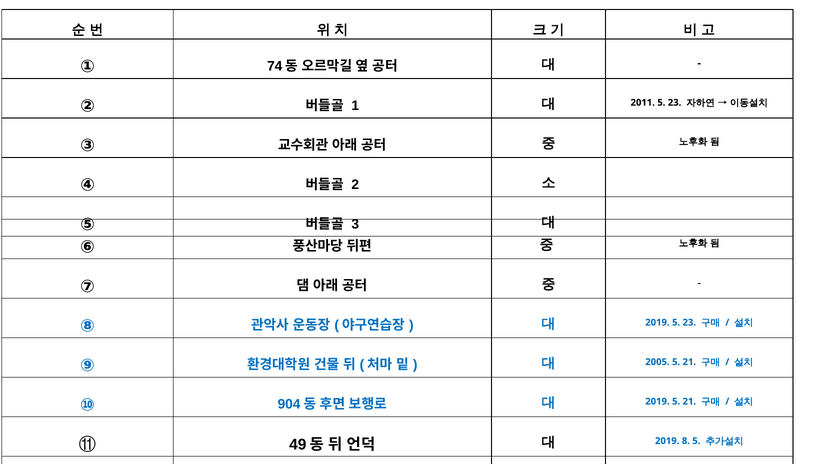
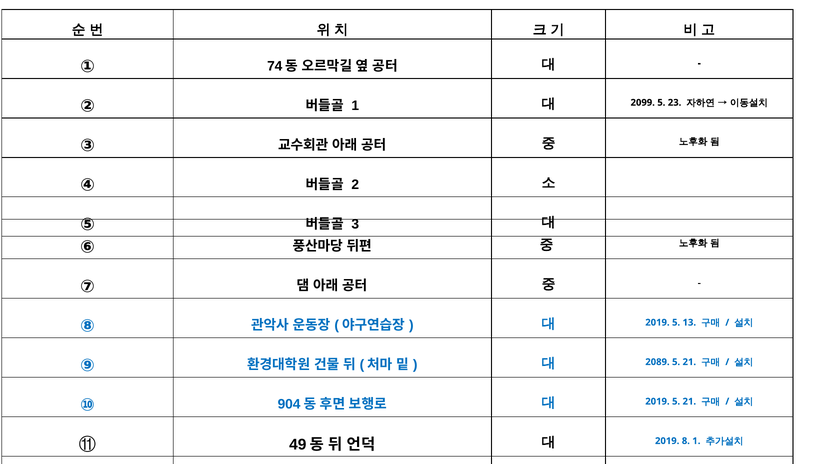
2011: 2011 -> 2099 (643, 103)
2019 5 23: 23 -> 13 (689, 323)
2005: 2005 -> 2089 (657, 362)
8 5: 5 -> 1 (696, 441)
